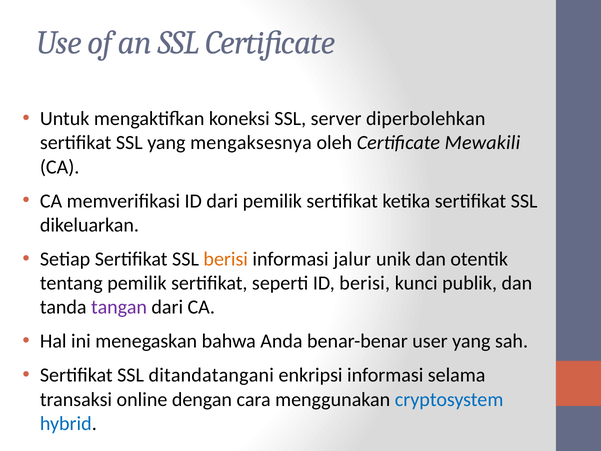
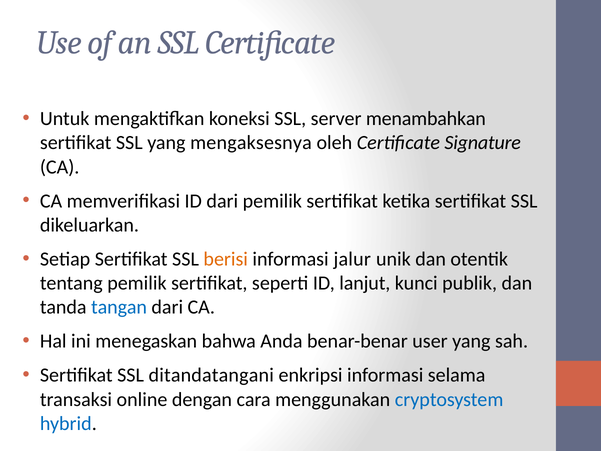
diperbolehkan: diperbolehkan -> menambahkan (426, 119)
Mewakili: Mewakili -> Signature (483, 143)
ID berisi: berisi -> lanjut (365, 283)
tangan colour: purple -> blue (119, 307)
